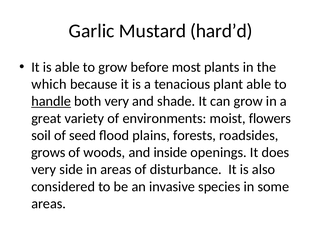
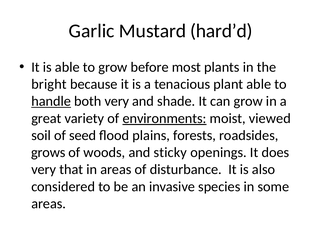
which: which -> bright (49, 84)
environments underline: none -> present (164, 119)
flowers: flowers -> viewed (270, 119)
inside: inside -> sticky (170, 153)
side: side -> that (71, 170)
